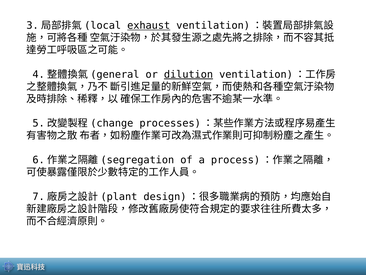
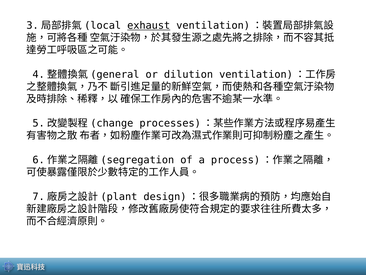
dilution underline: present -> none (189, 74)
